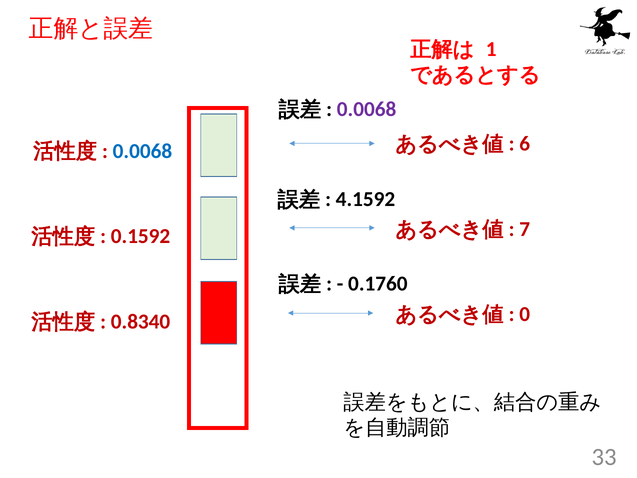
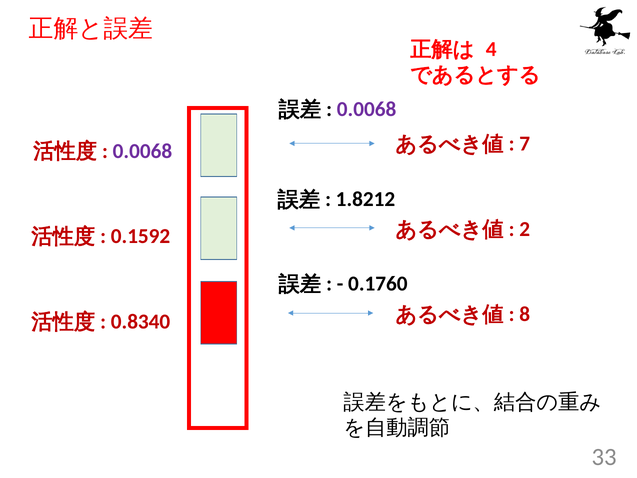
1: 1 -> 4 (491, 49)
6: 6 -> 7 (525, 144)
0.0068 colour: blue -> purple (142, 151)
4.1592: 4.1592 -> 1.8212 (365, 199)
7: 7 -> 2 (525, 229)
0: 0 -> 8 (525, 314)
